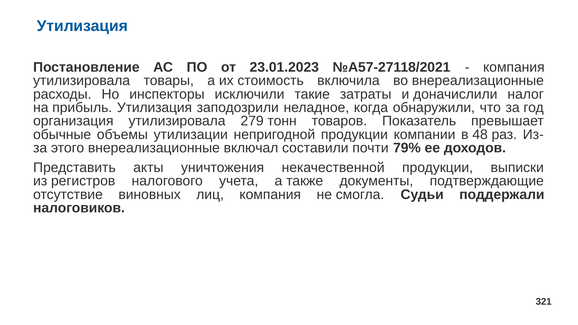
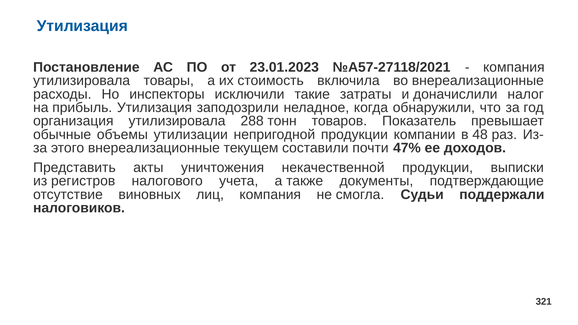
279: 279 -> 288 (252, 121)
включал: включал -> текущем (251, 148)
79%: 79% -> 47% (407, 148)
